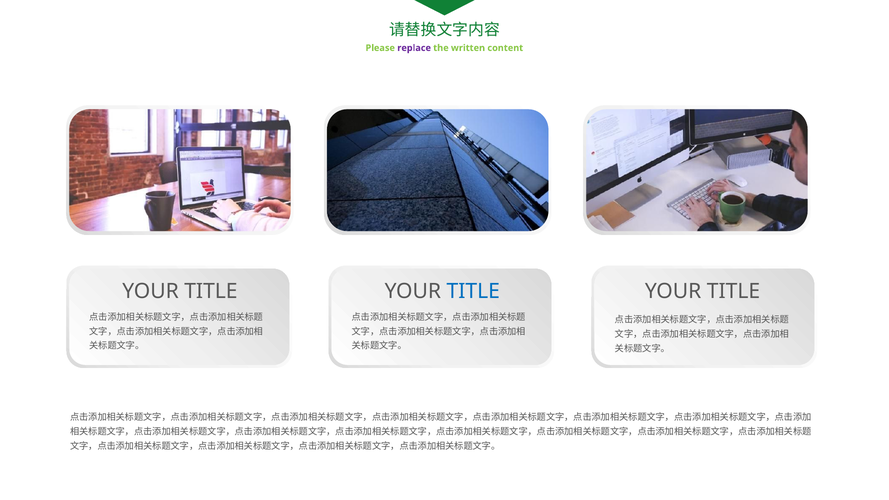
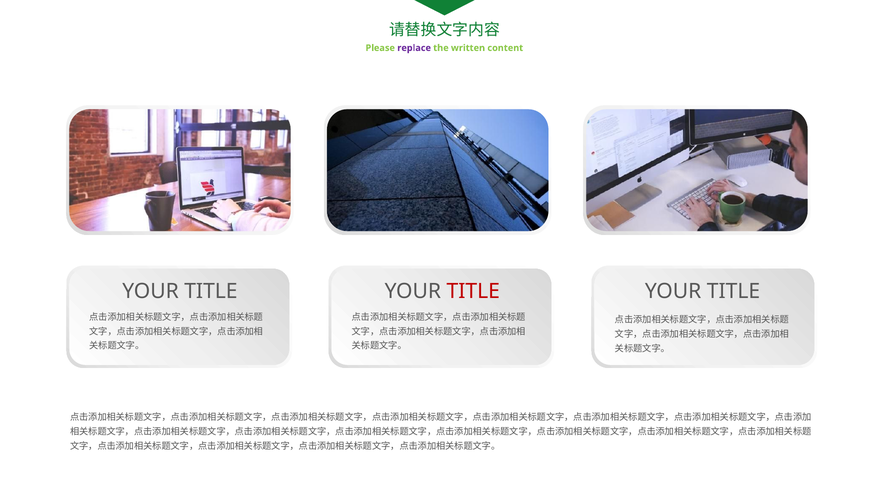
TITLE colour: blue -> red (473, 291)
